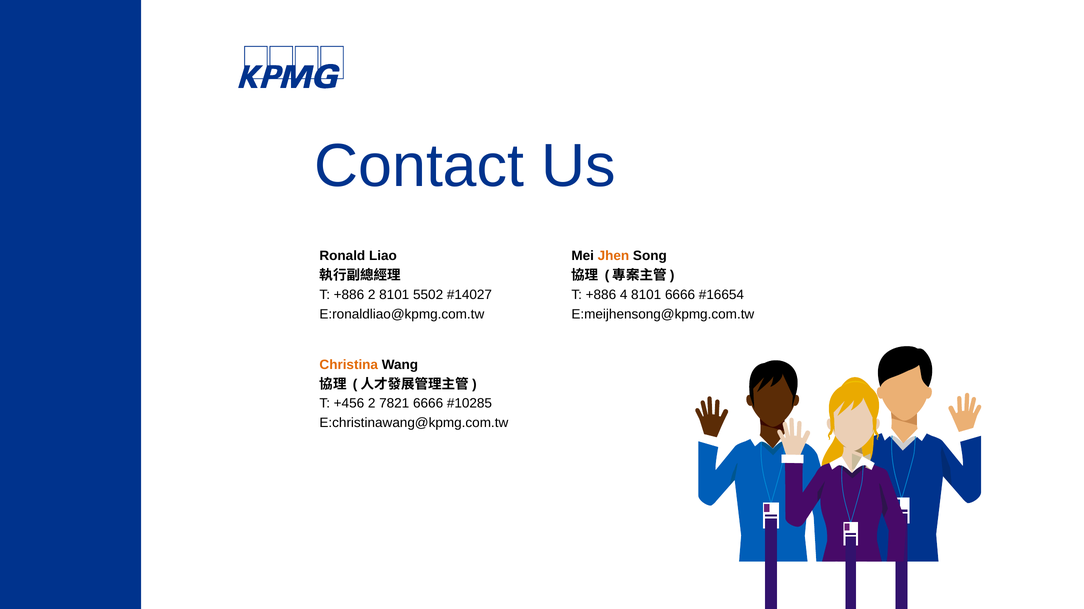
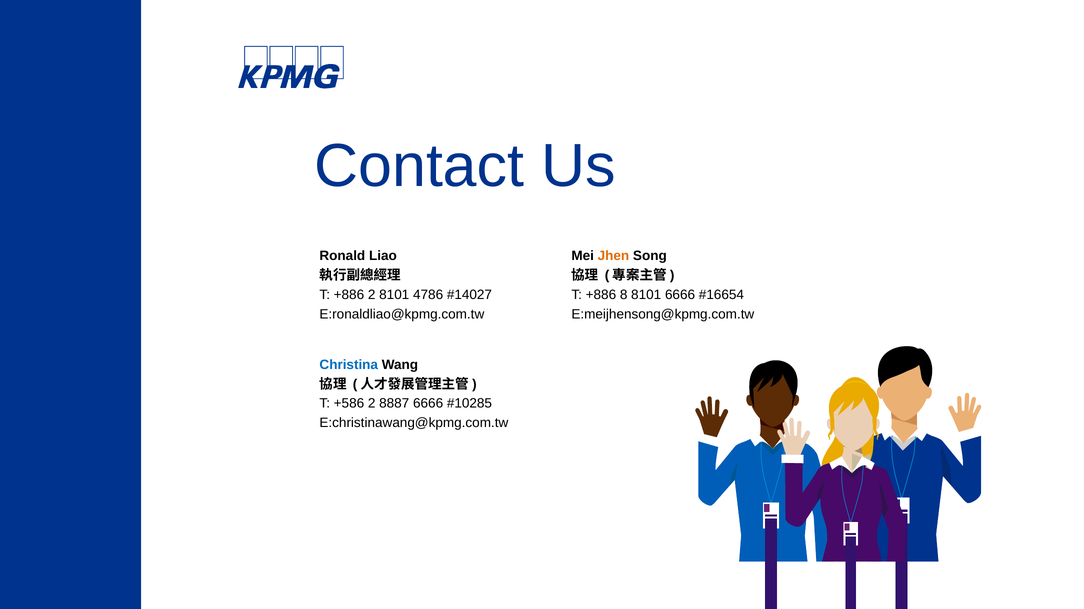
5502: 5502 -> 4786 (428, 295)
4: 4 -> 8 (624, 295)
Christina colour: orange -> blue (349, 365)
+456: +456 -> +586 (349, 404)
7821: 7821 -> 8887 (394, 404)
